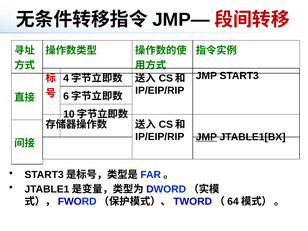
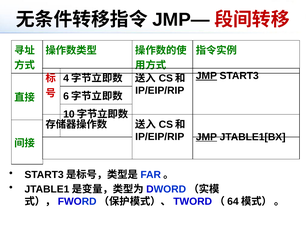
JMP underline: none -> present (206, 76)
